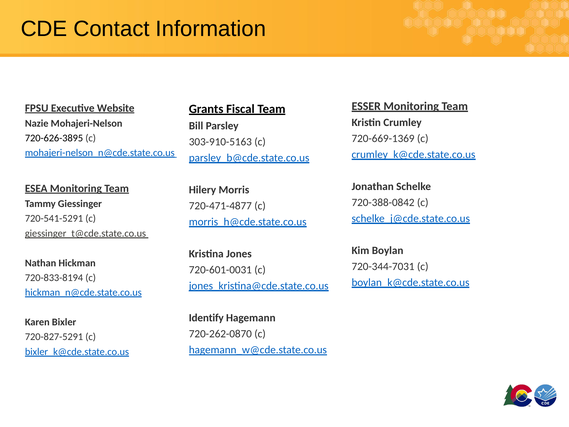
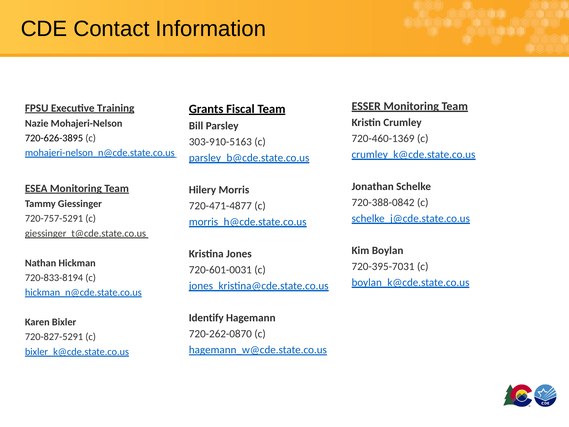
Website: Website -> Training (116, 108)
720-669-1369: 720-669-1369 -> 720-460-1369 (383, 138)
720-541-5291: 720-541-5291 -> 720-757-5291 (54, 218)
720-344-7031: 720-344-7031 -> 720-395-7031 (383, 266)
